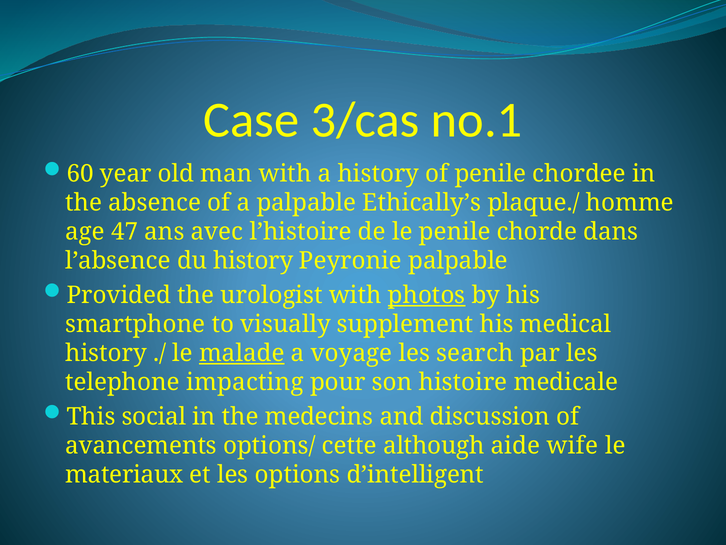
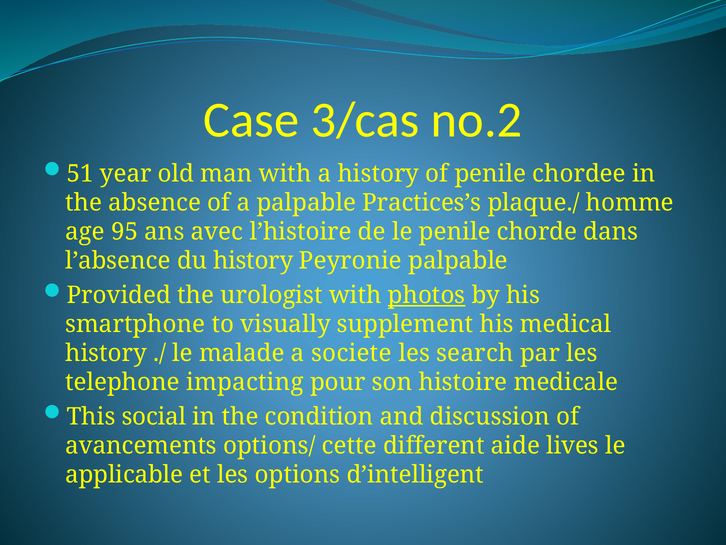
no.1: no.1 -> no.2 (477, 120)
60: 60 -> 51 (80, 173)
Ethically’s: Ethically’s -> Practices’s (422, 202)
47: 47 -> 95 (125, 232)
malade underline: present -> none (242, 353)
voyage: voyage -> societe (351, 353)
medecins: medecins -> condition (319, 416)
although: although -> different (434, 445)
wife: wife -> lives (573, 445)
materiaux: materiaux -> applicable (124, 474)
